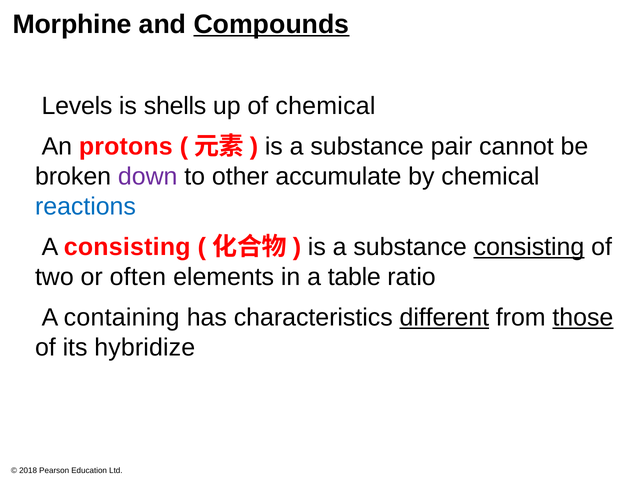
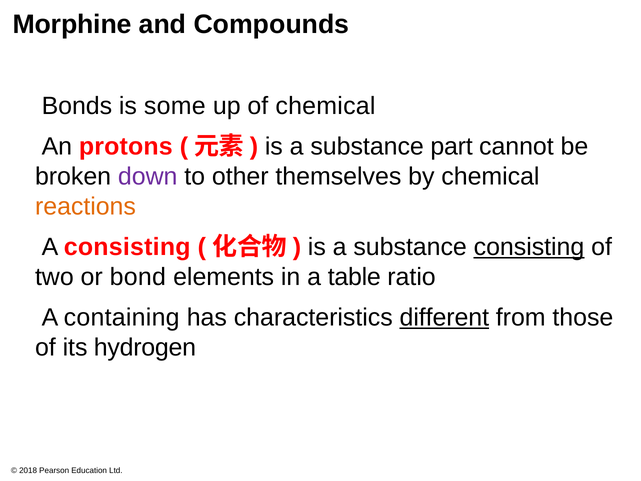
Compounds underline: present -> none (271, 24)
Levels: Levels -> Bonds (77, 106)
shells: shells -> some (175, 106)
pair: pair -> part (452, 147)
accumulate: accumulate -> themselves (338, 176)
reactions colour: blue -> orange (85, 206)
often: often -> bond (138, 277)
those underline: present -> none (583, 318)
hybridize: hybridize -> hydrogen (145, 347)
